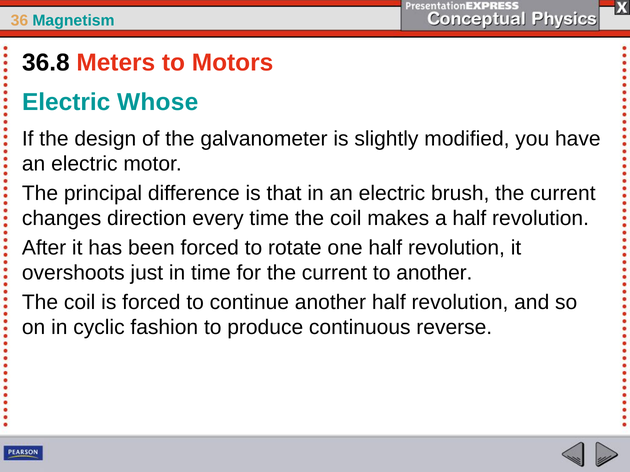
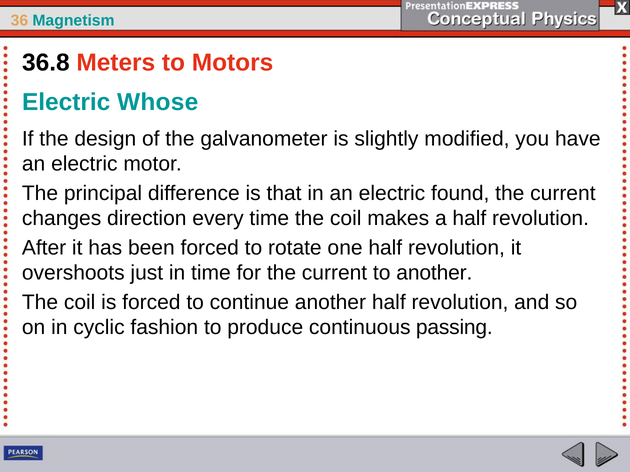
brush: brush -> found (460, 194)
reverse: reverse -> passing (454, 328)
